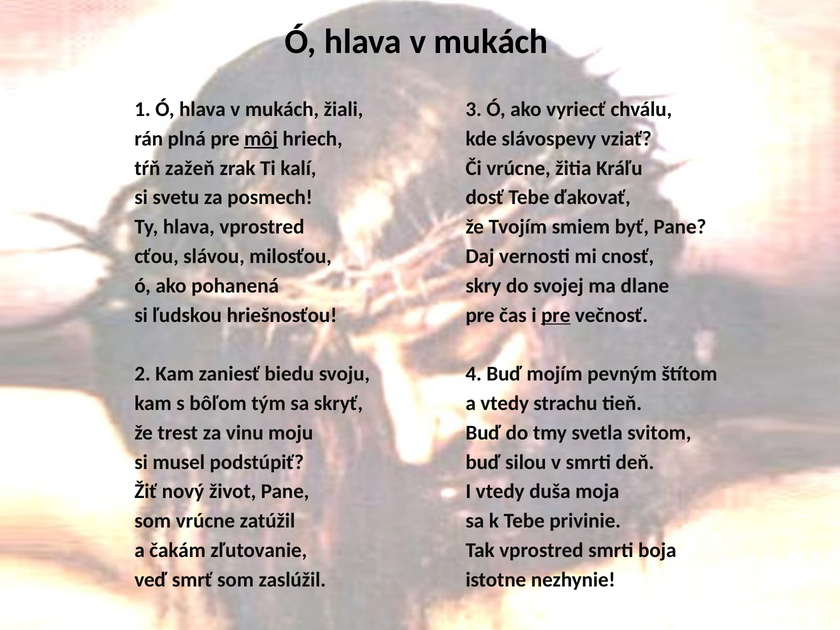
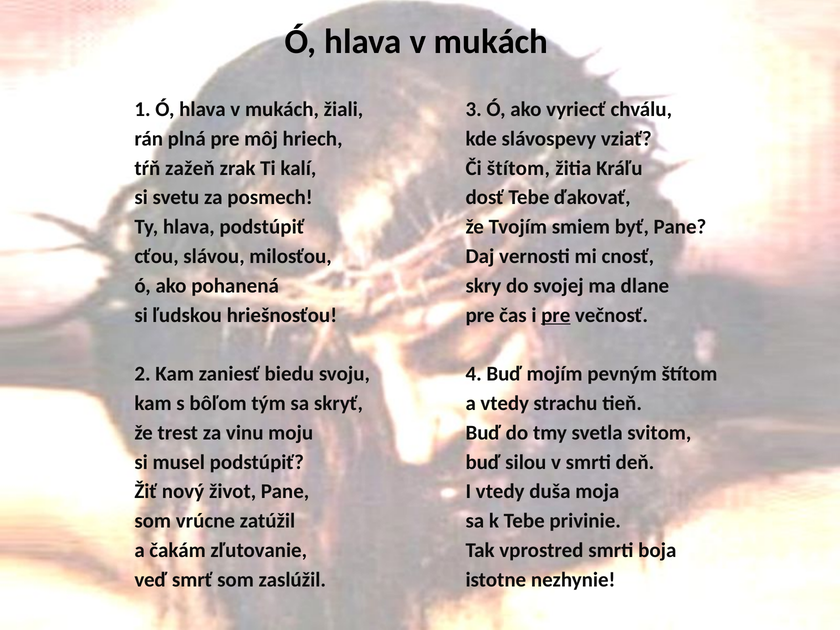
môj underline: present -> none (261, 139)
Či vrúcne: vrúcne -> štítom (518, 168)
hlava vprostred: vprostred -> podstúpiť (262, 227)
